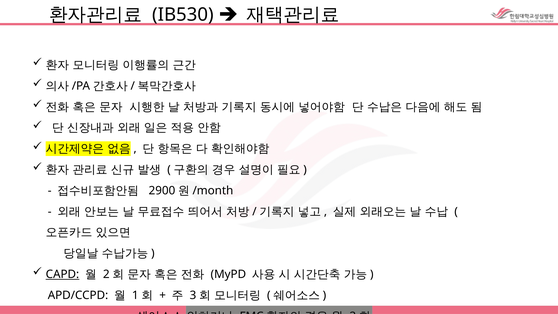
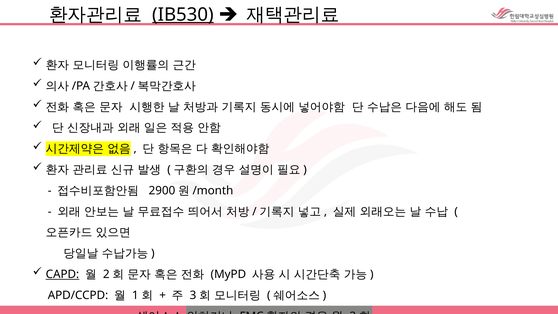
IB530 underline: none -> present (183, 15)
